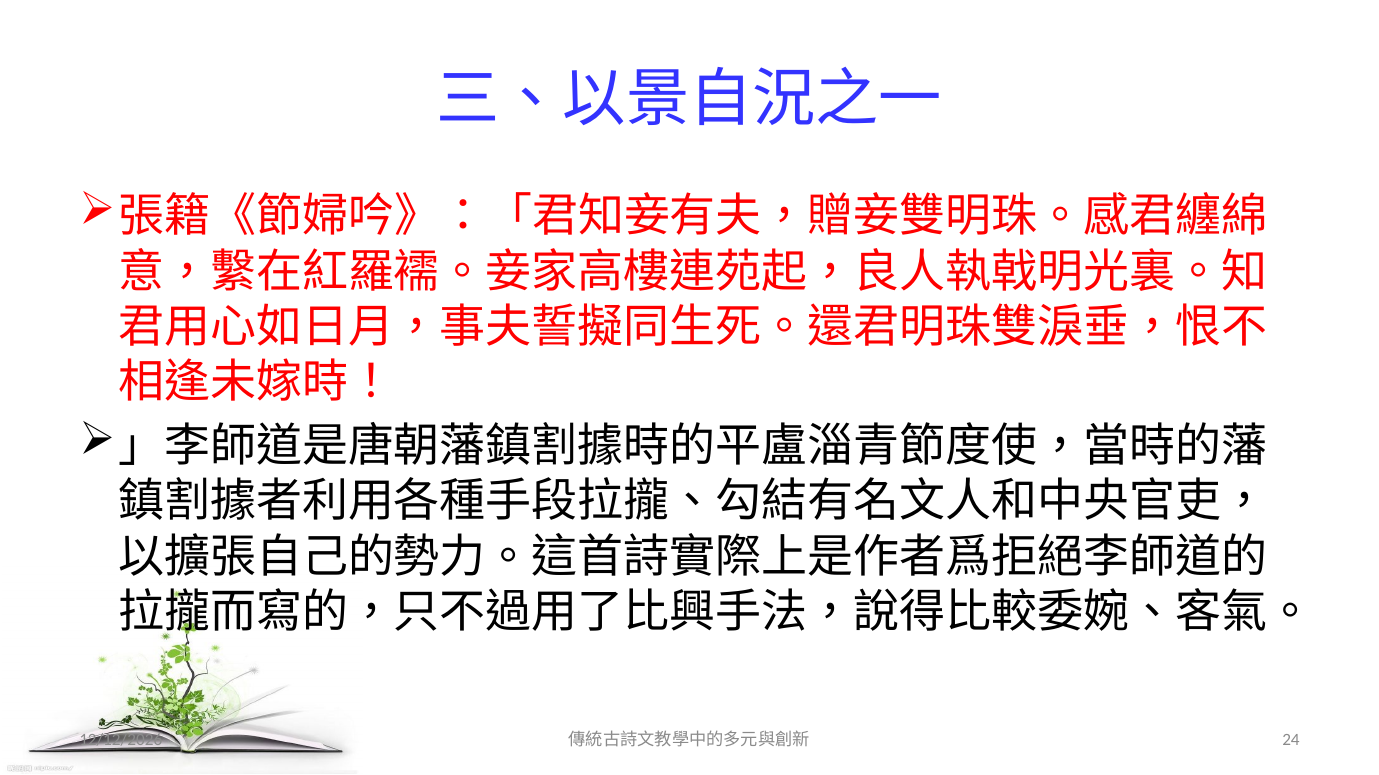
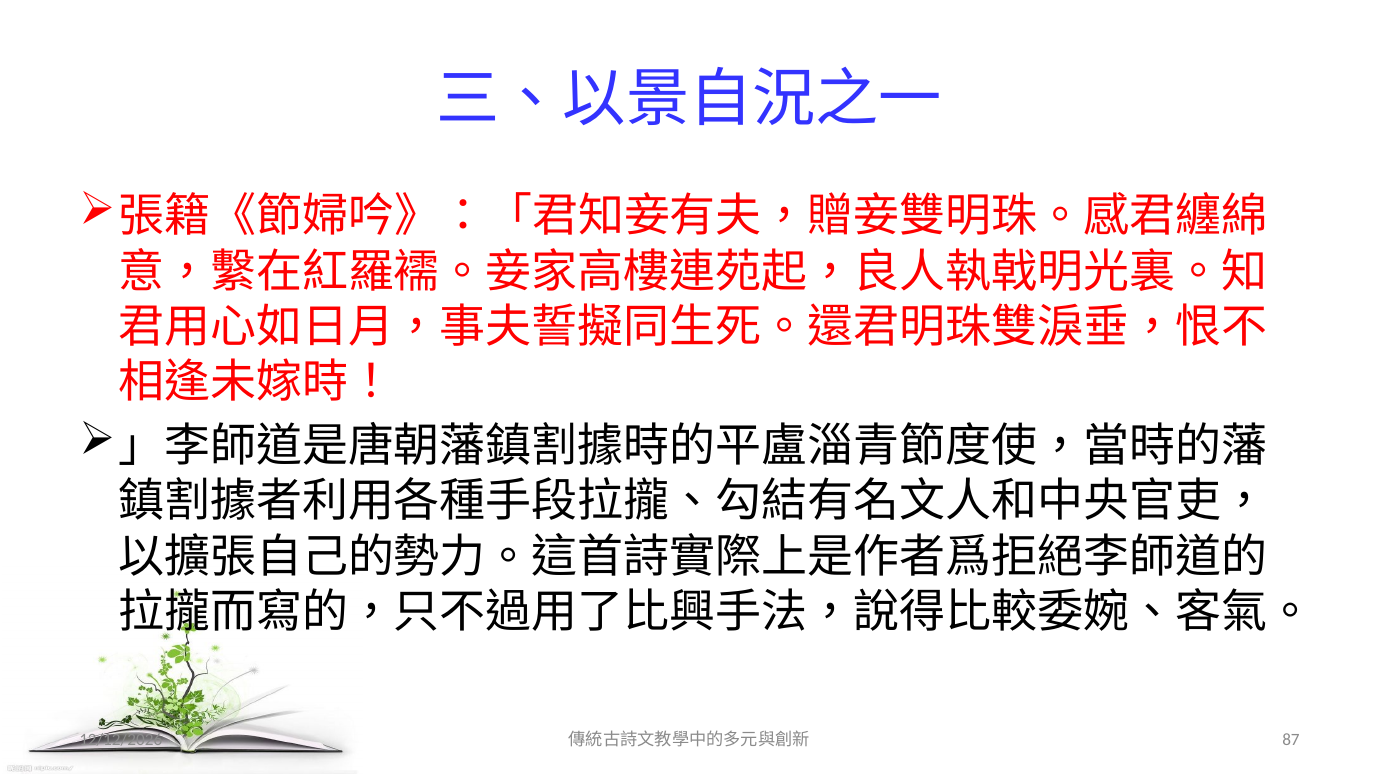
24: 24 -> 87 (1291, 741)
